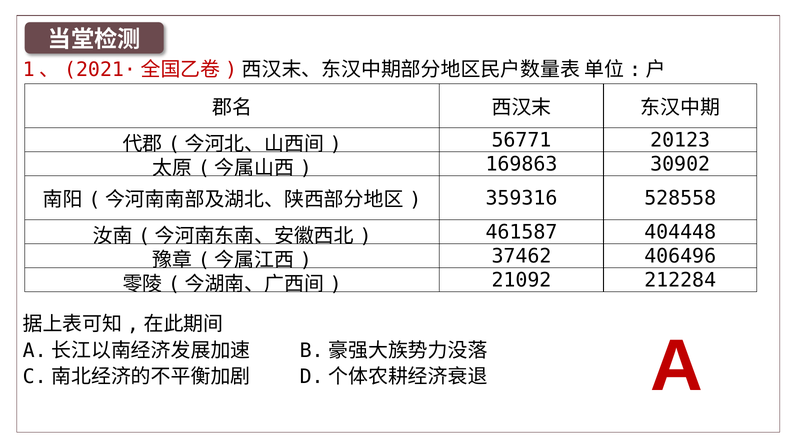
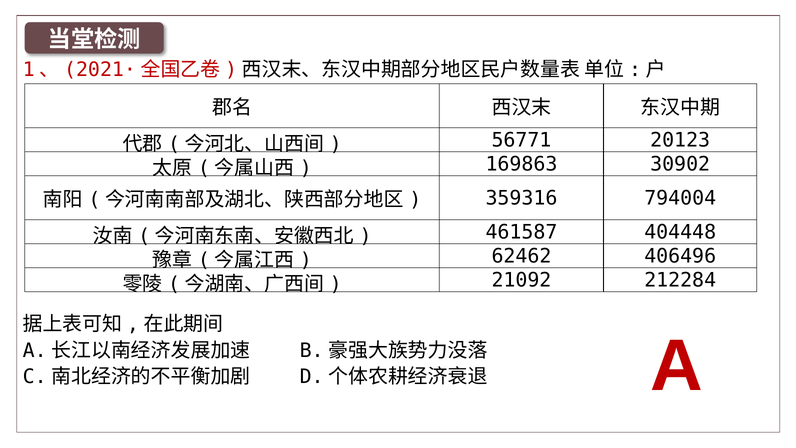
528558: 528558 -> 794004 (680, 198)
37462: 37462 -> 62462 (521, 256)
